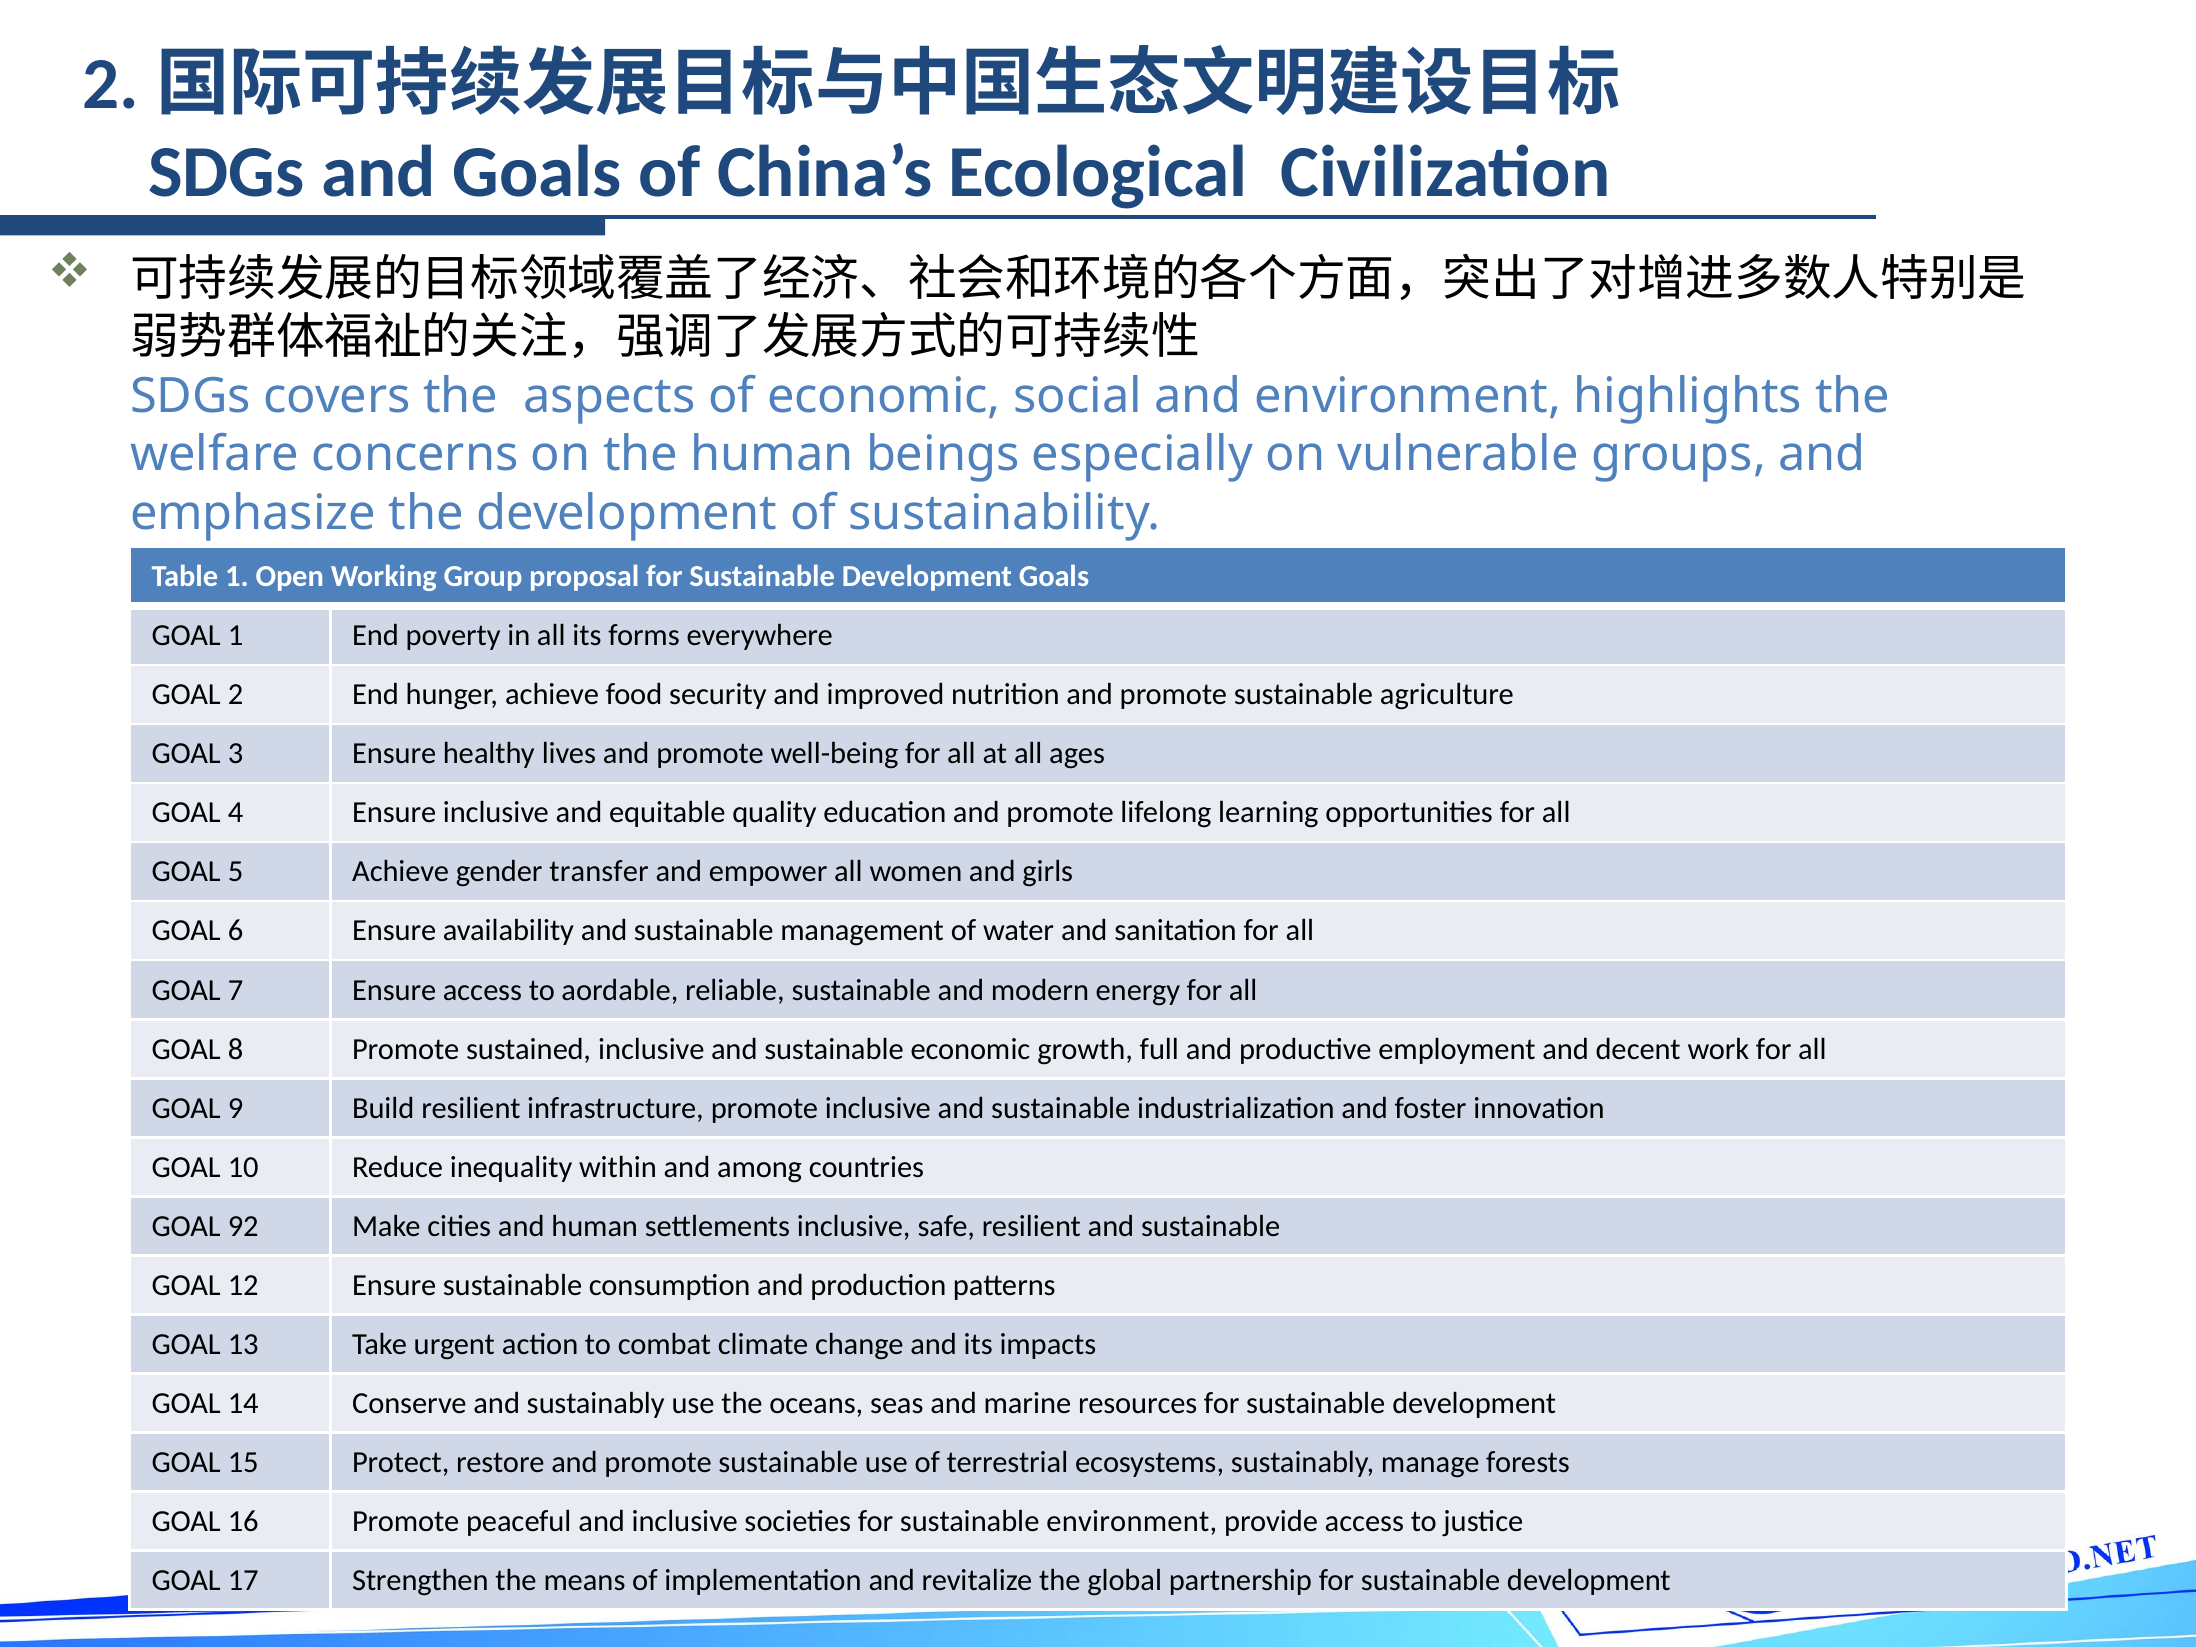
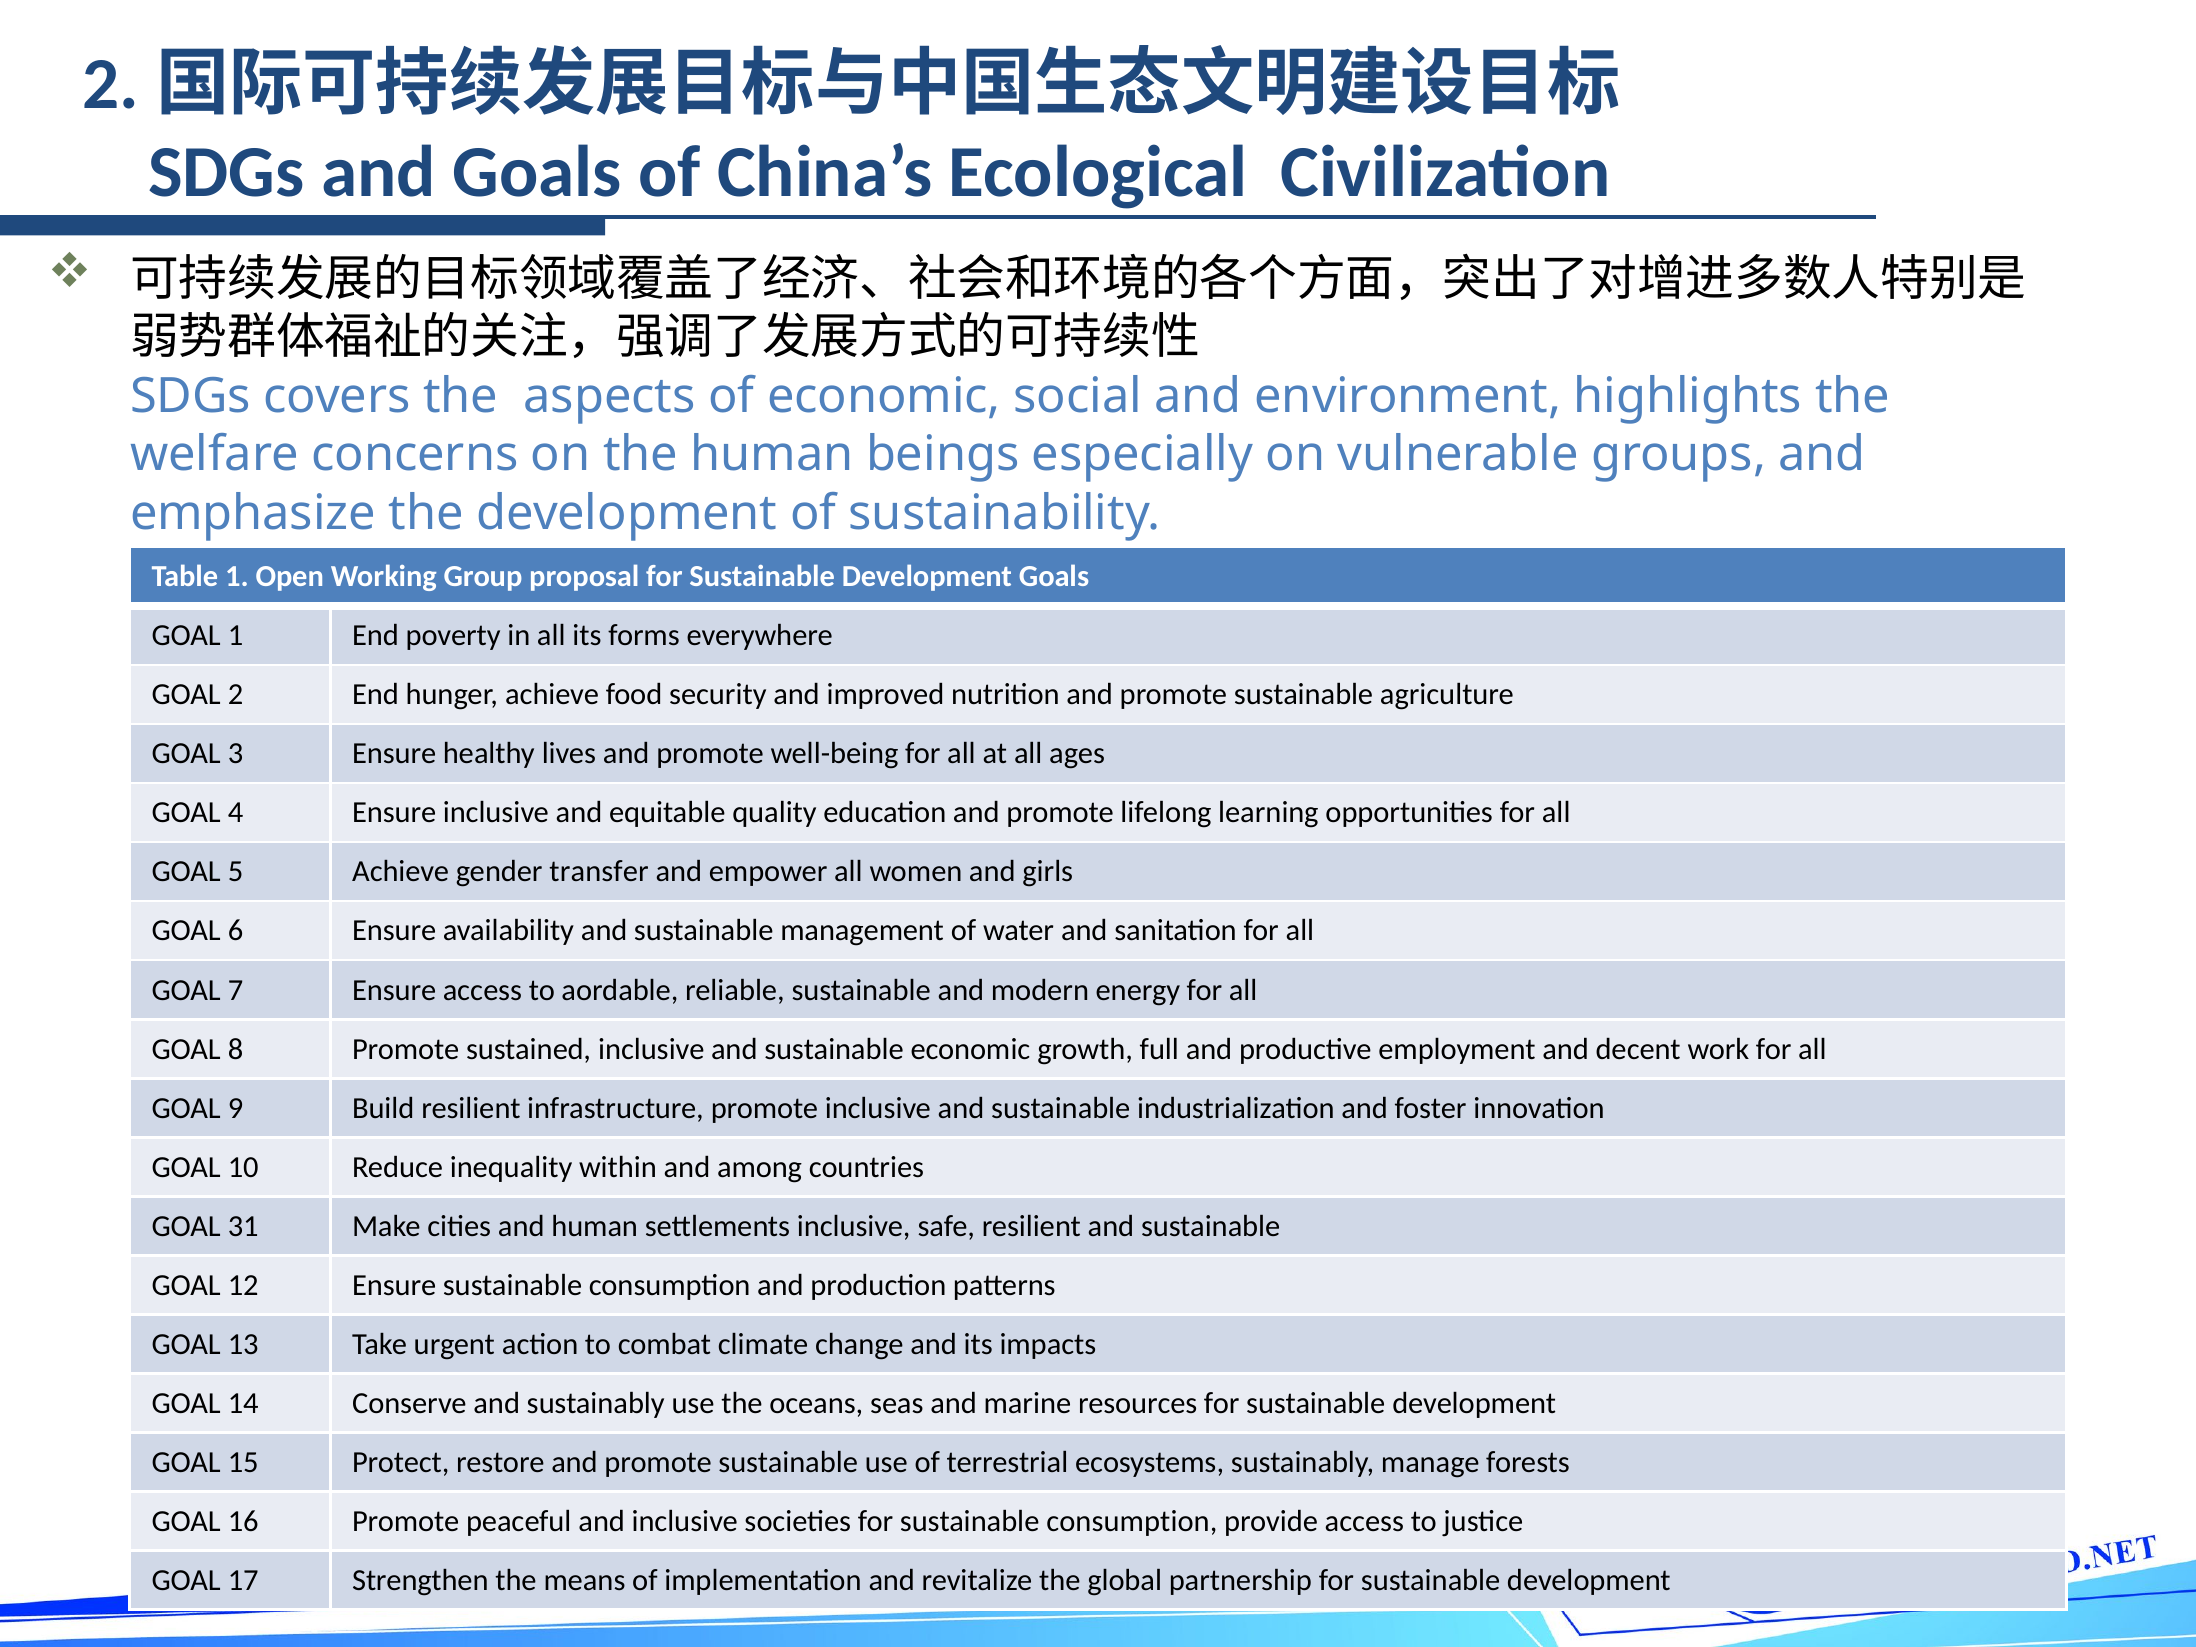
92: 92 -> 31 (243, 1226)
for sustainable environment: environment -> consumption (1132, 1521)
